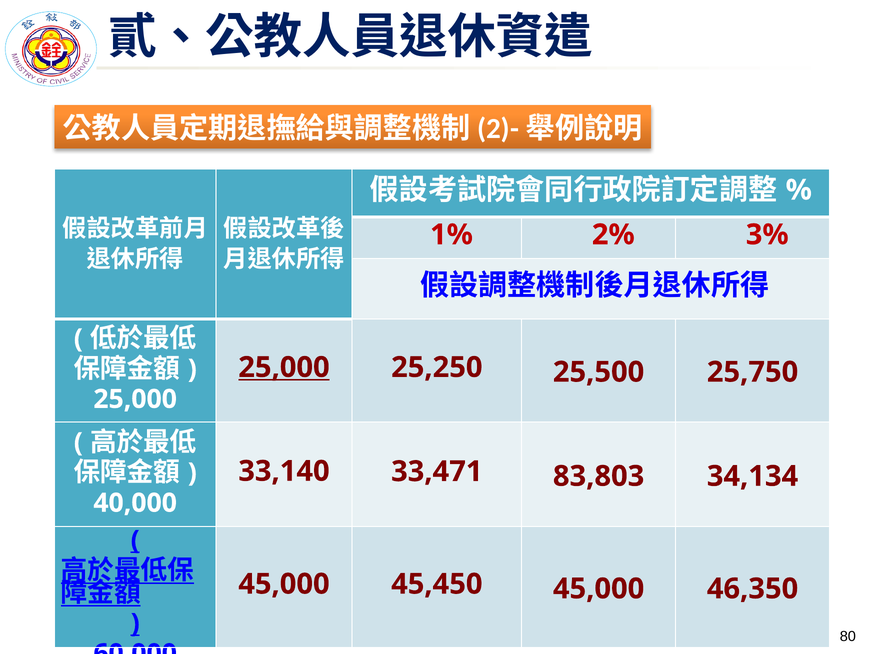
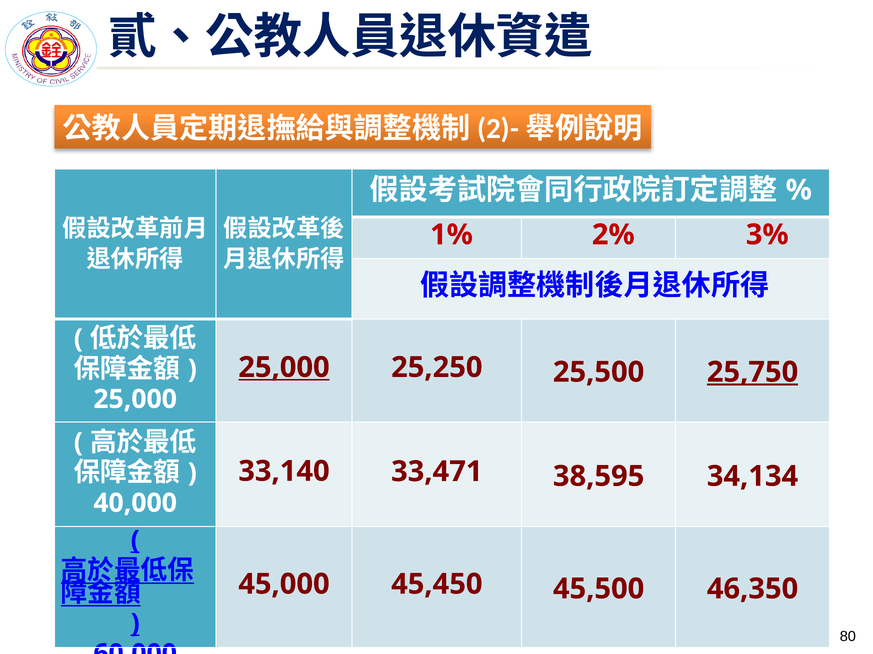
25,750 underline: none -> present (753, 372)
83,803: 83,803 -> 38,595 (599, 477)
45,450 45,000: 45,000 -> 45,500 (599, 589)
